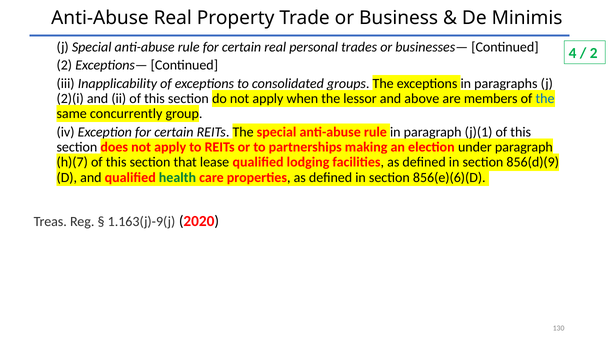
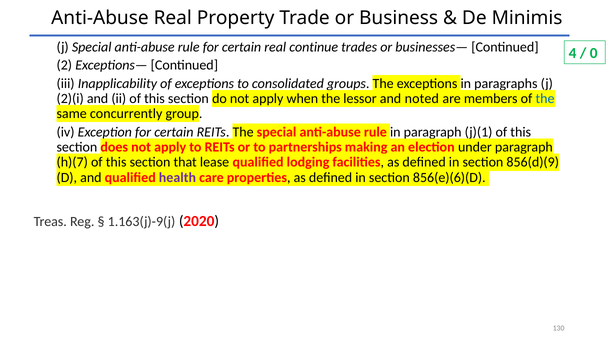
personal: personal -> continue (314, 47)
2: 2 -> 0 (594, 53)
above: above -> noted (422, 99)
health colour: green -> purple (177, 177)
